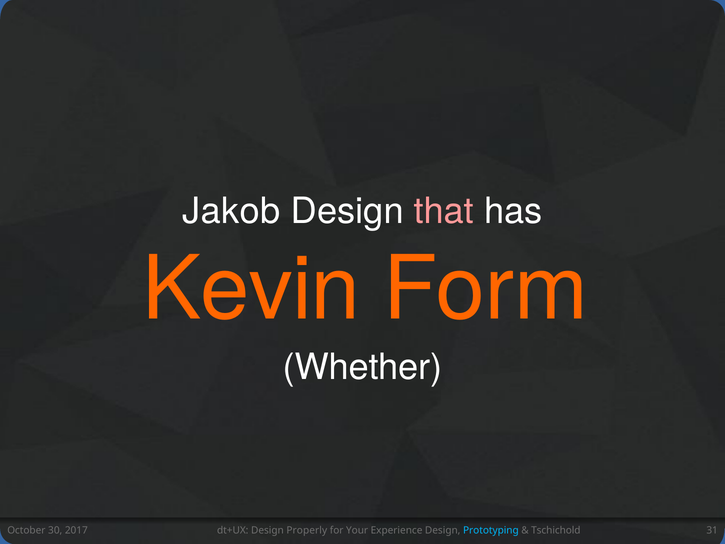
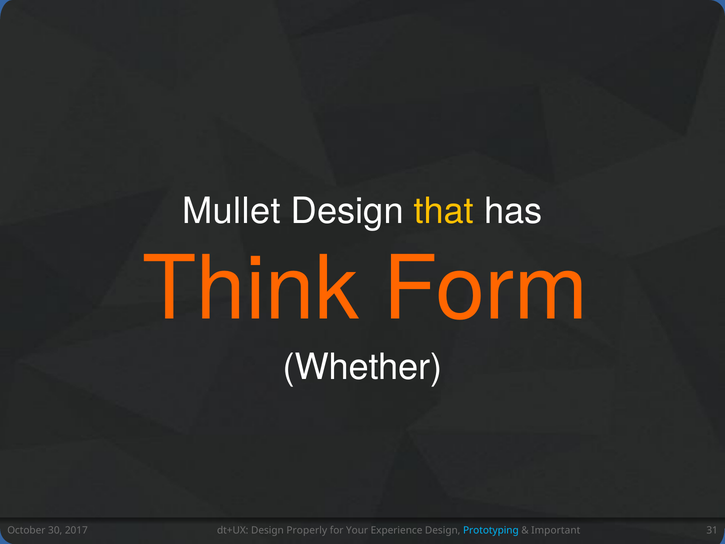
Jakob: Jakob -> Mullet (231, 211)
that colour: pink -> yellow (444, 211)
Kevin: Kevin -> Think (251, 289)
Tschichold: Tschichold -> Important (556, 530)
